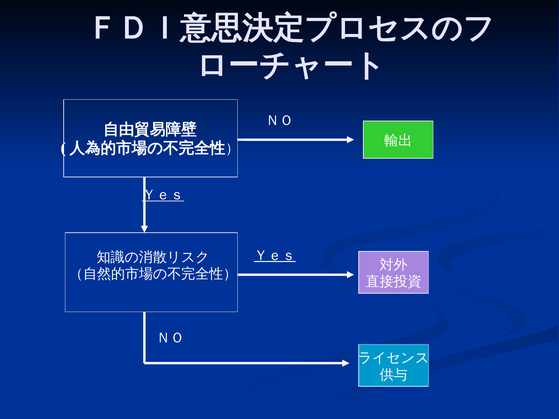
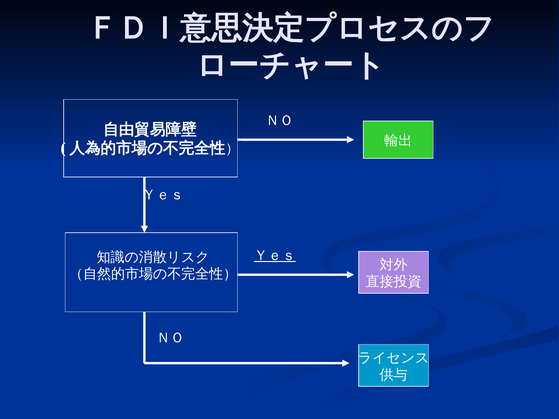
Ｙｅｓ underline: present -> none (163, 195)
